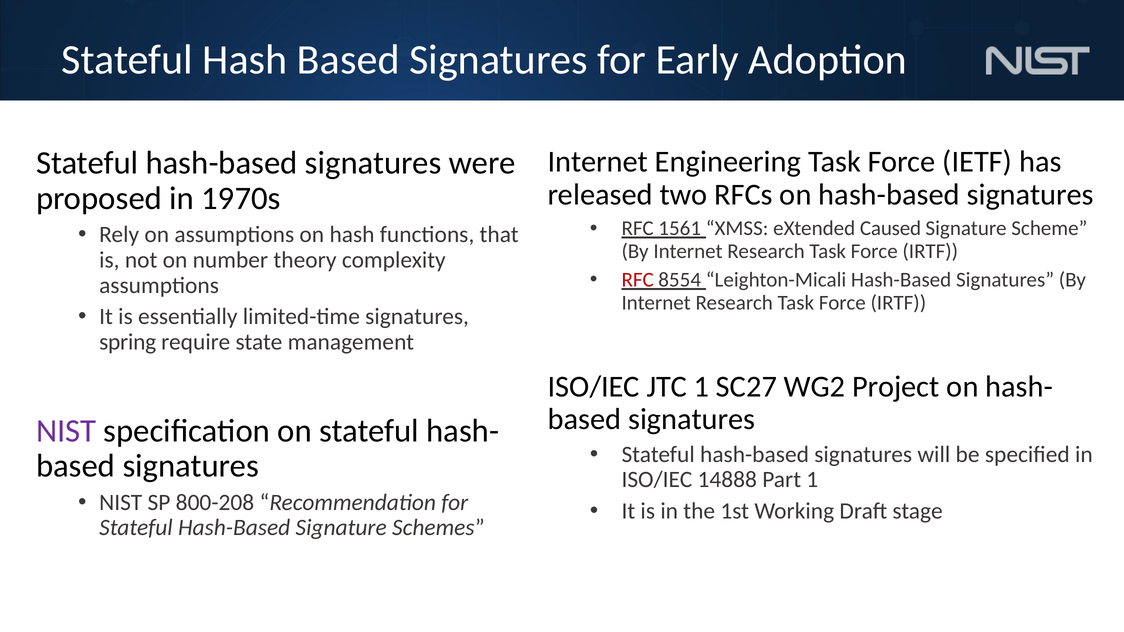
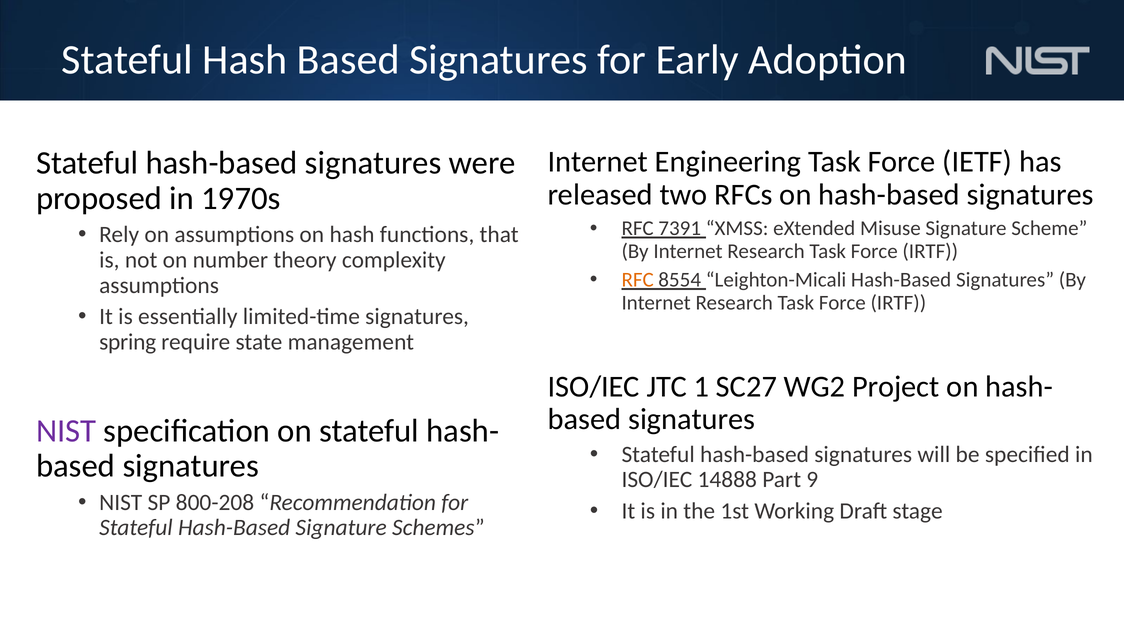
1561: 1561 -> 7391 (680, 229)
Caused: Caused -> Misuse (890, 229)
RFC colour: red -> orange (638, 280)
Part 1: 1 -> 9 (812, 480)
